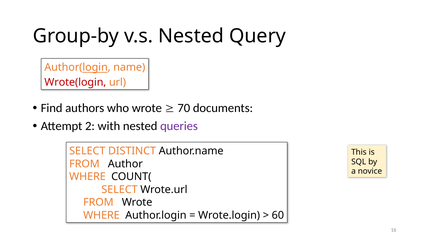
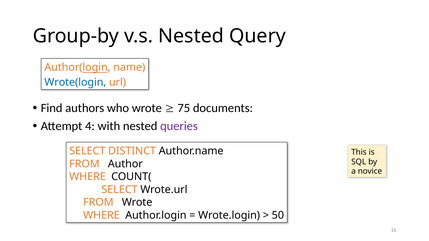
Wrote(login colour: red -> blue (75, 82)
70: 70 -> 75 (184, 108)
2: 2 -> 4 (90, 126)
60: 60 -> 50 (278, 216)
